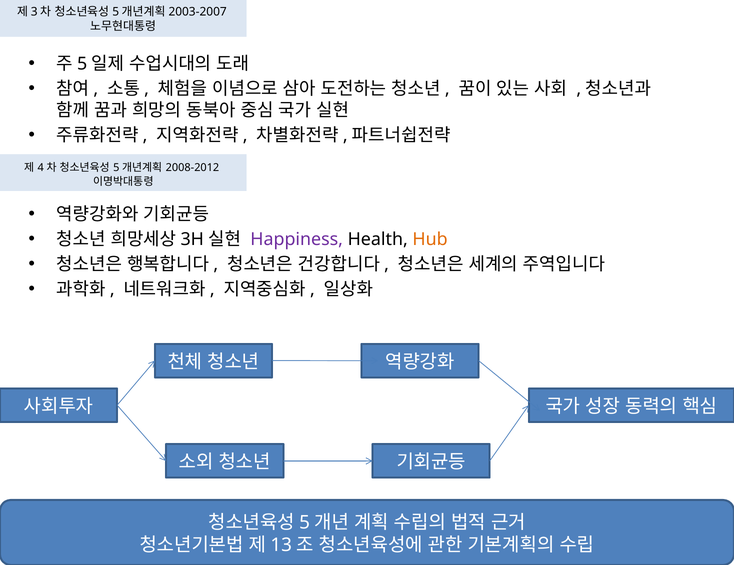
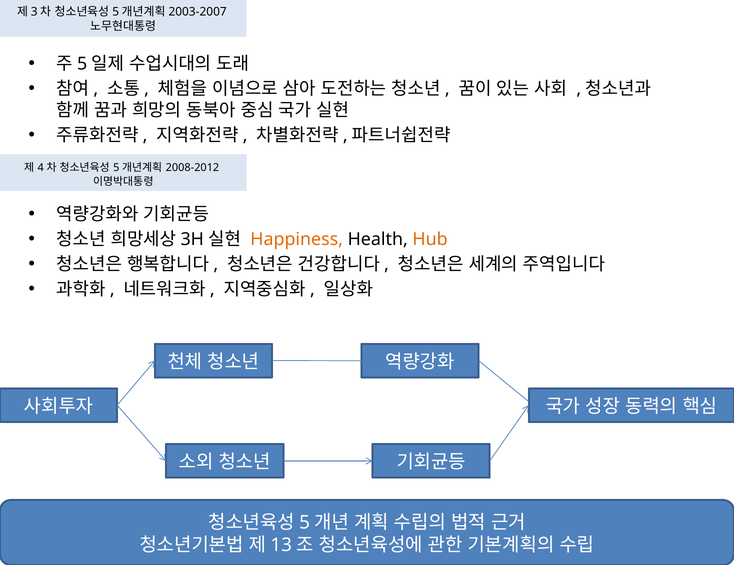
Happiness colour: purple -> orange (297, 240)
